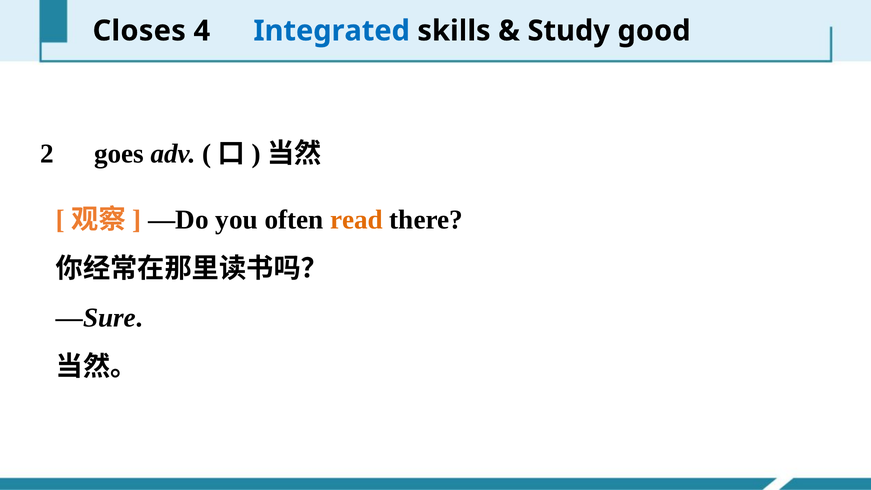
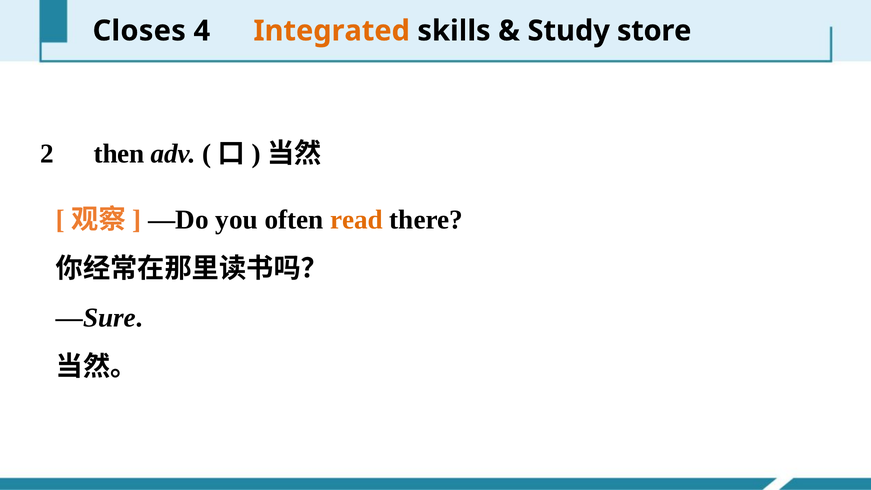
Integrated colour: blue -> orange (332, 31)
good: good -> store (654, 31)
goes: goes -> then (119, 154)
